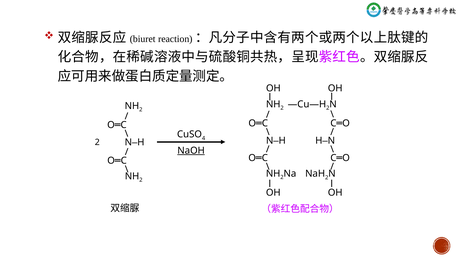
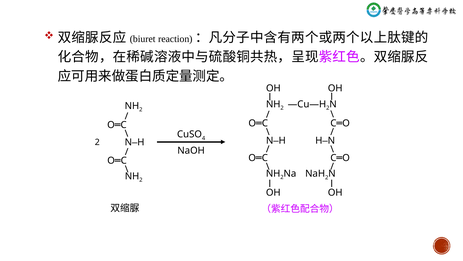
NaOH underline: present -> none (191, 150)
